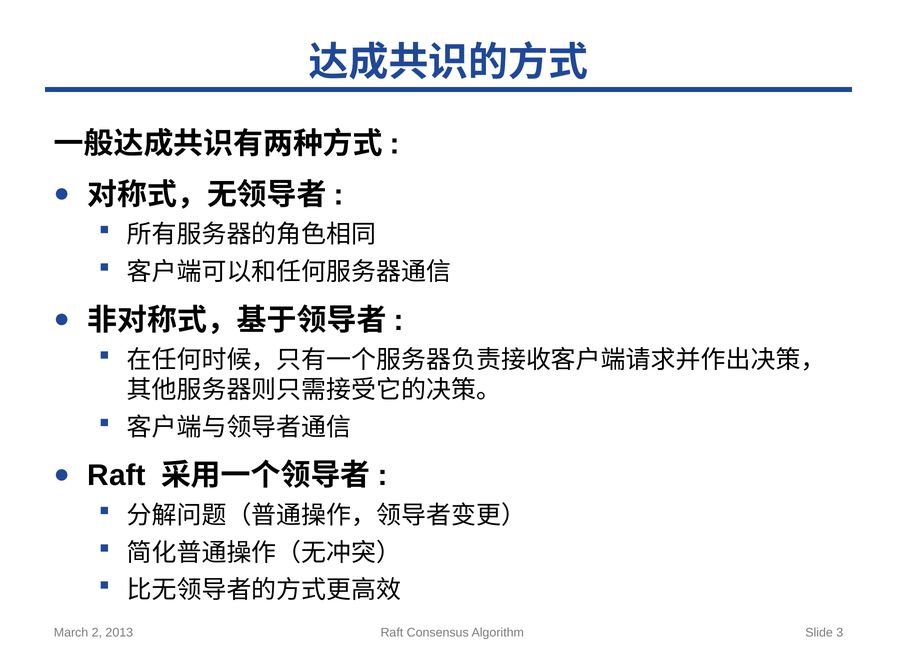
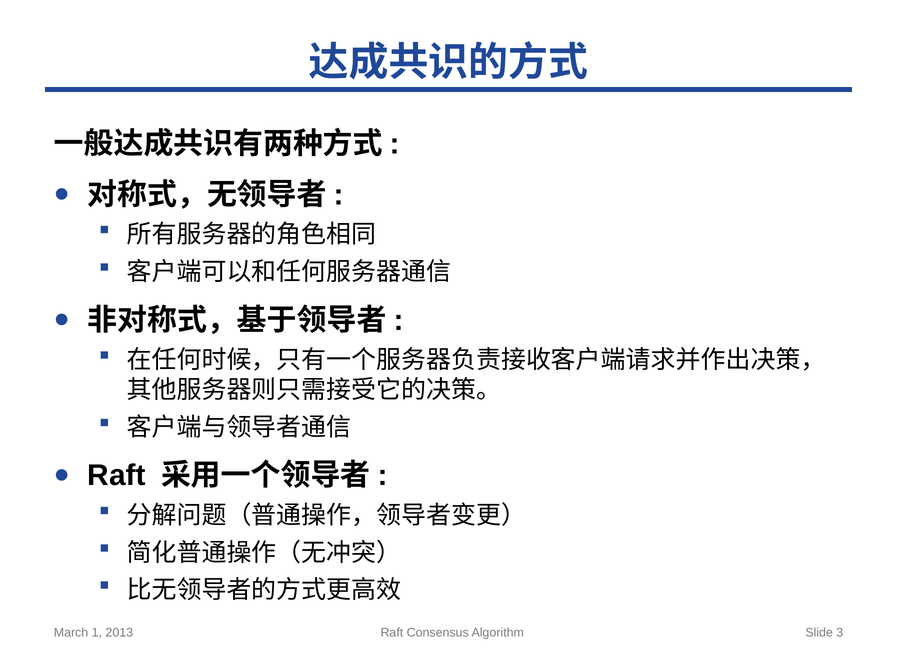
2: 2 -> 1 (97, 633)
